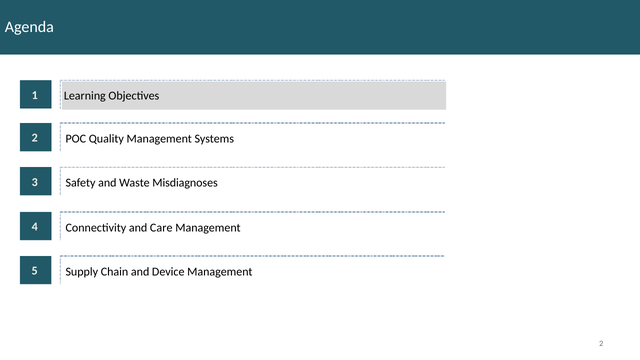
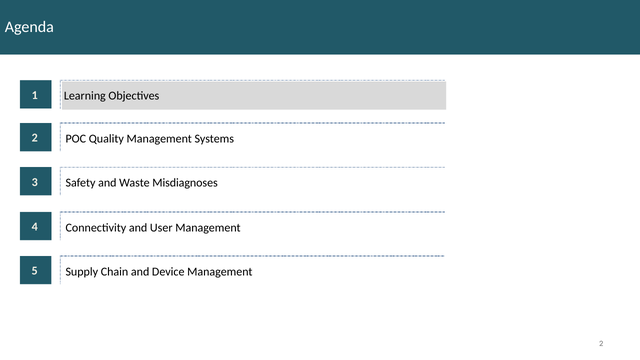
Care: Care -> User (161, 228)
